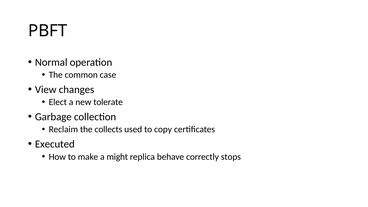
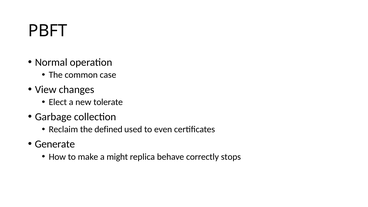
collects: collects -> defined (108, 129)
copy: copy -> even (163, 129)
Executed: Executed -> Generate (55, 144)
